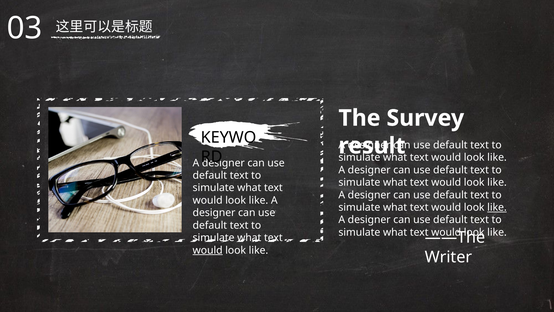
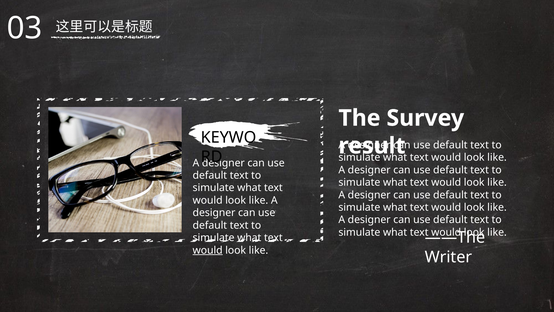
like underline: present -> none (497, 207)
